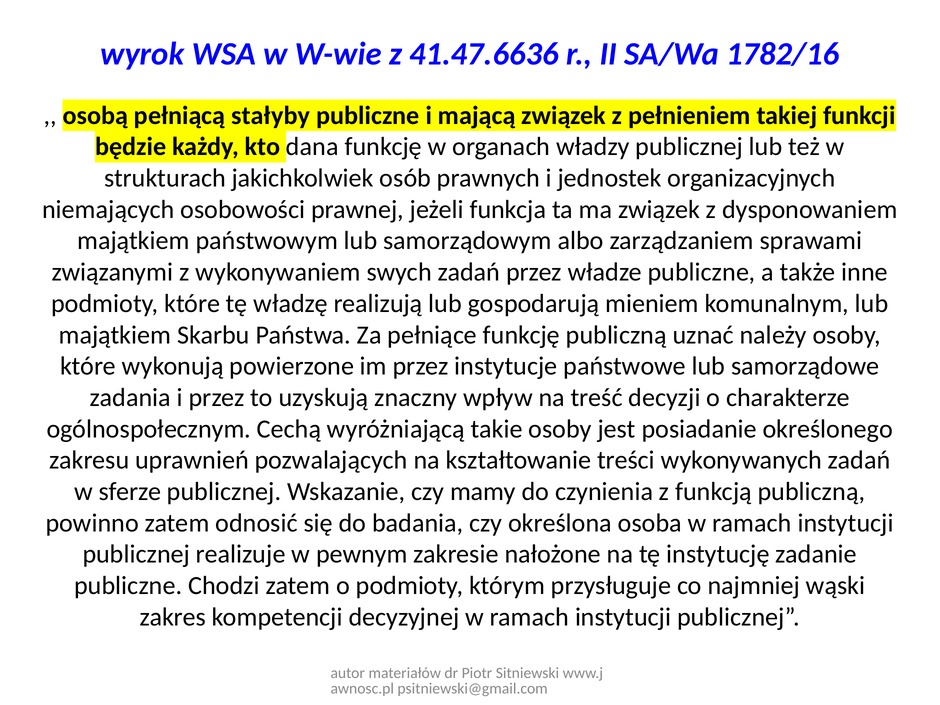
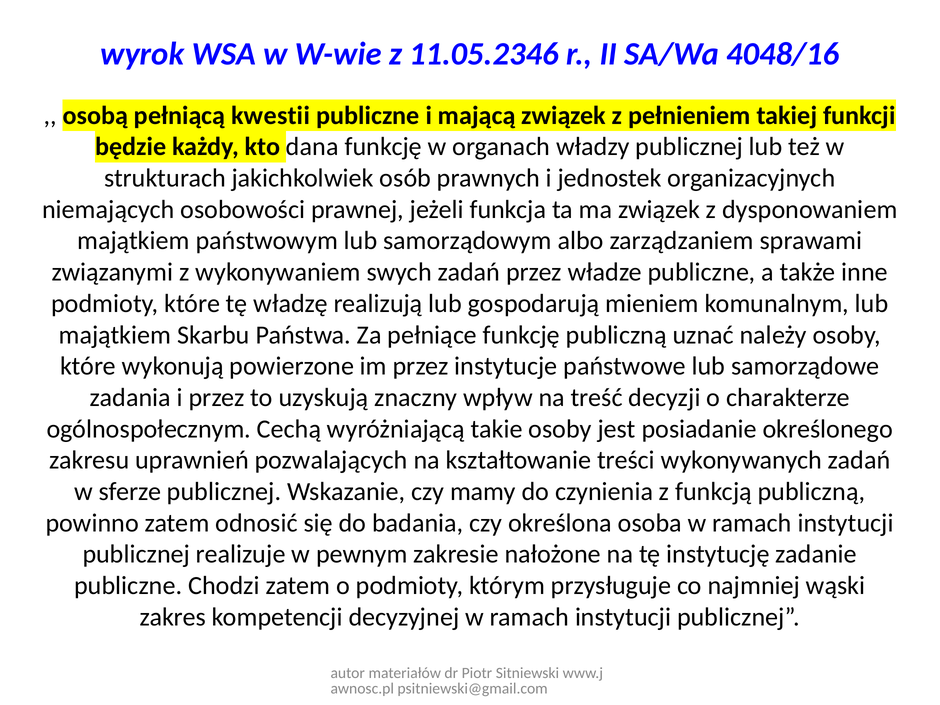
41.47.6636: 41.47.6636 -> 11.05.2346 (484, 54)
1782/16: 1782/16 -> 4048/16 (783, 54)
stałyby: stałyby -> kwestii (271, 115)
